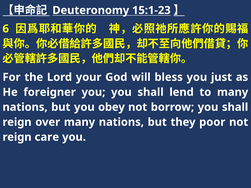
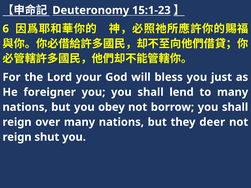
poor: poor -> deer (212, 122)
care: care -> shut (47, 137)
